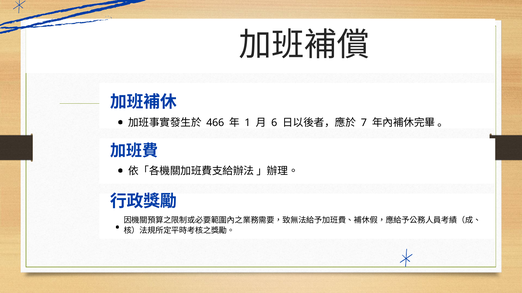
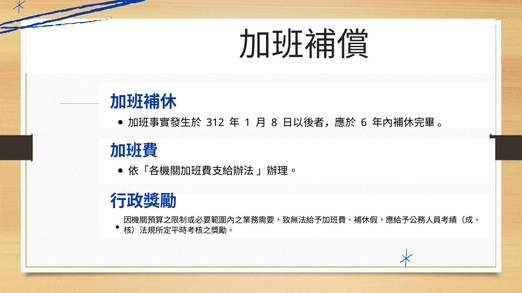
466: 466 -> 312 (215, 123)
6: 6 -> 8 (274, 123)
7: 7 -> 6 (364, 123)
